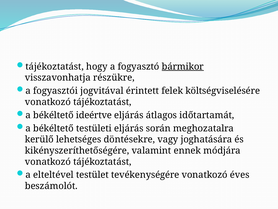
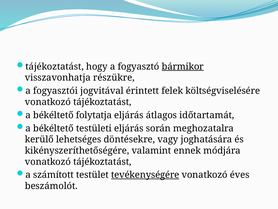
ideértve: ideértve -> folytatja (94, 115)
elteltével: elteltével -> számított (53, 175)
tevékenységére underline: none -> present (145, 175)
